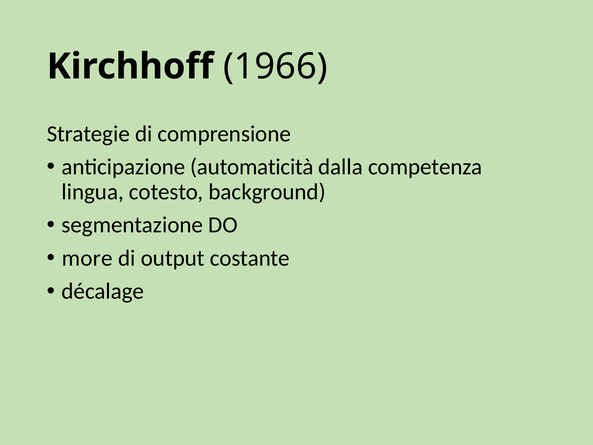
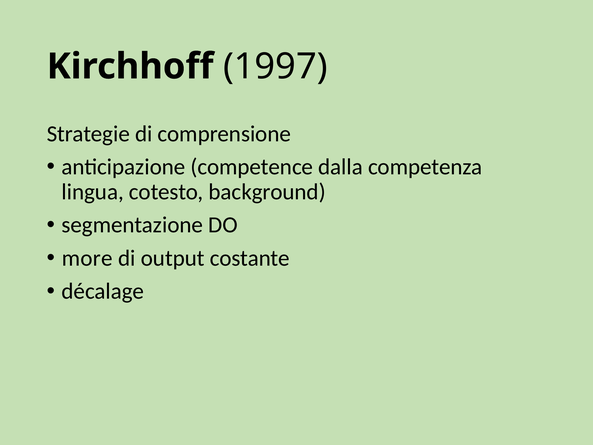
1966: 1966 -> 1997 (275, 66)
automaticità: automaticità -> competence (252, 167)
